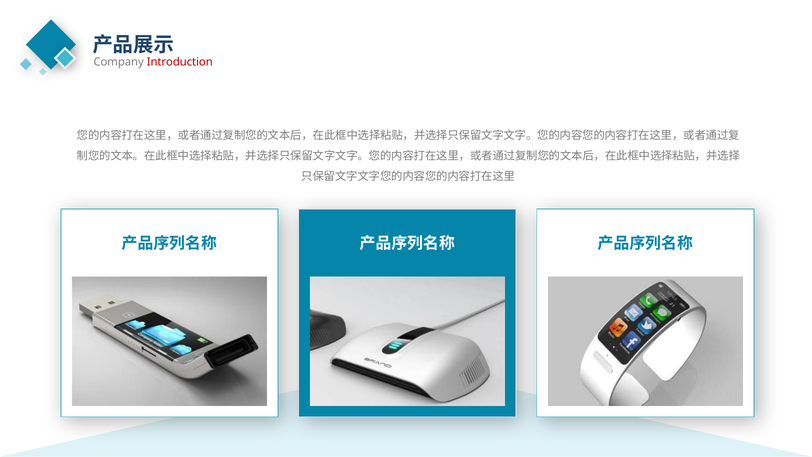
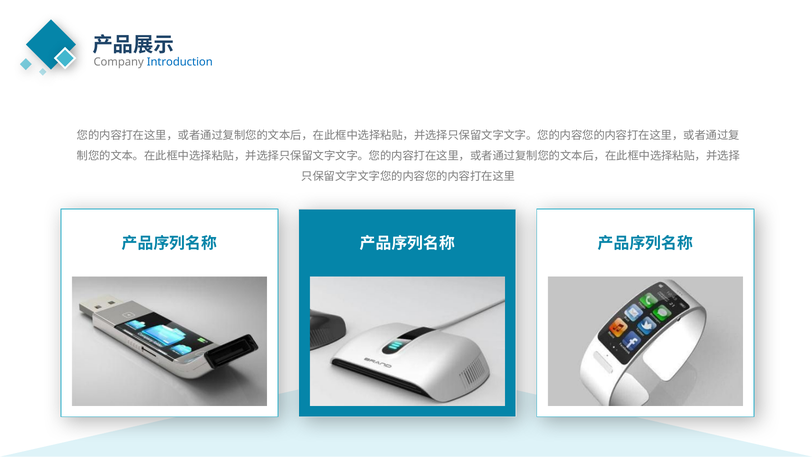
Introduction colour: red -> blue (180, 62)
